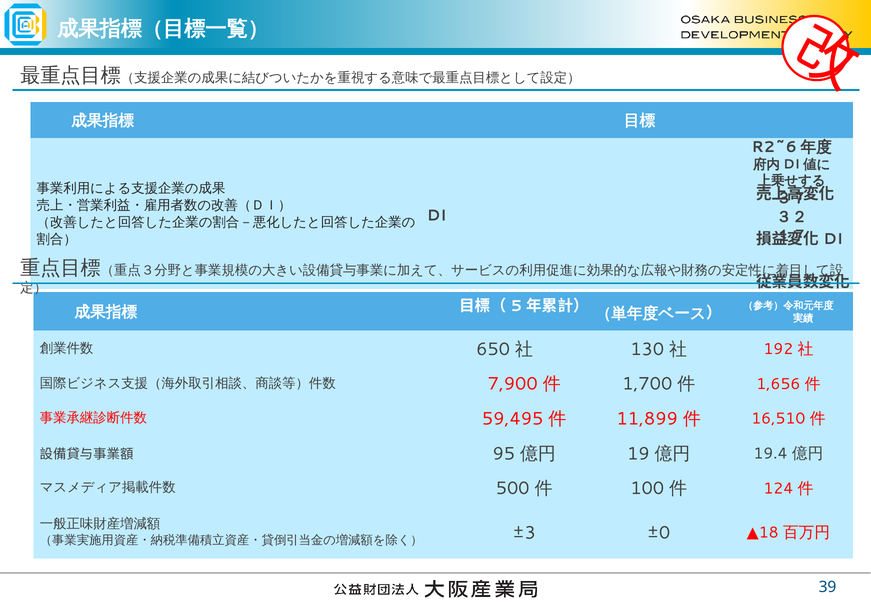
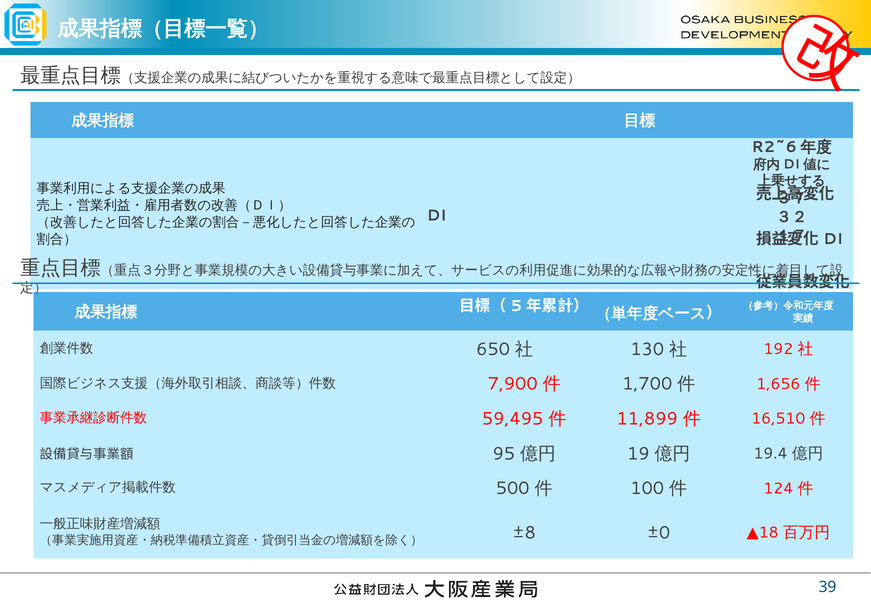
±3: ±3 -> ±8 (524, 533)
